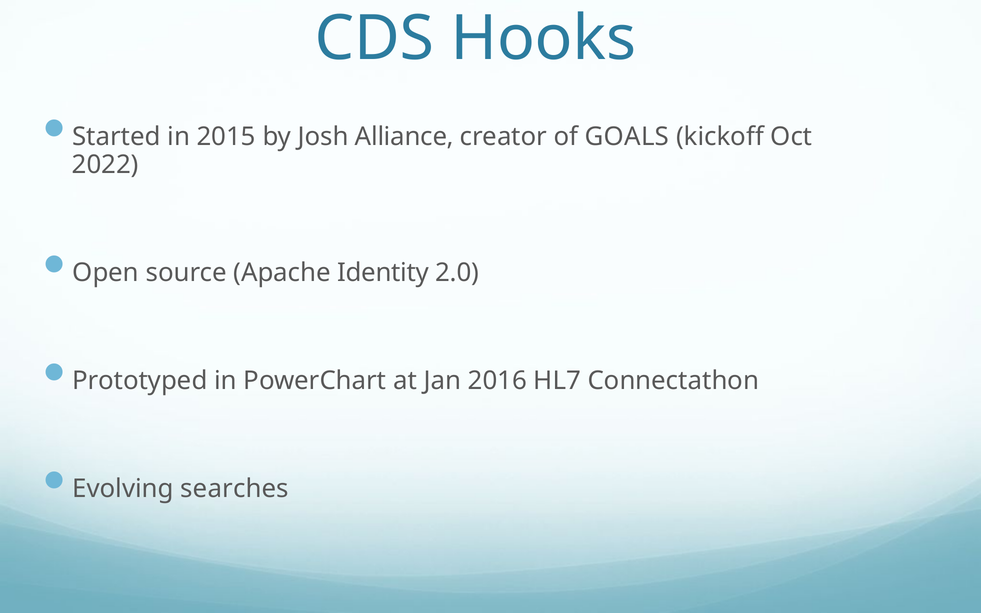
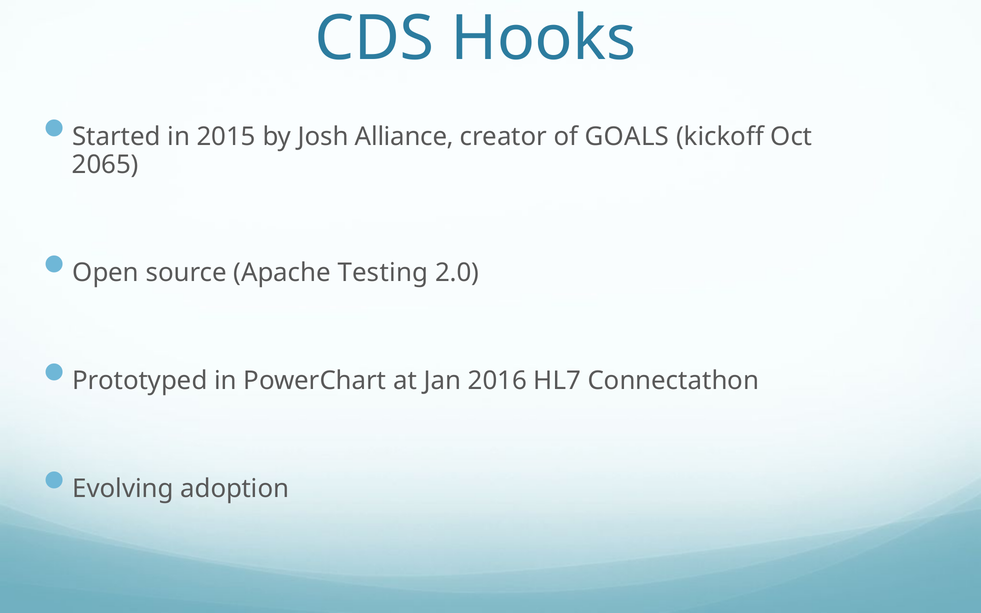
2022: 2022 -> 2065 (105, 165)
Identity: Identity -> Testing (383, 273)
searches: searches -> adoption (235, 489)
